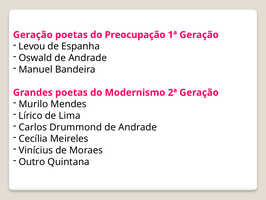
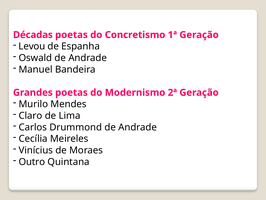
Geração: Geração -> Décadas (33, 35)
Preocupação: Preocupação -> Concretismo (135, 35)
Lírico: Lírico -> Claro (30, 115)
